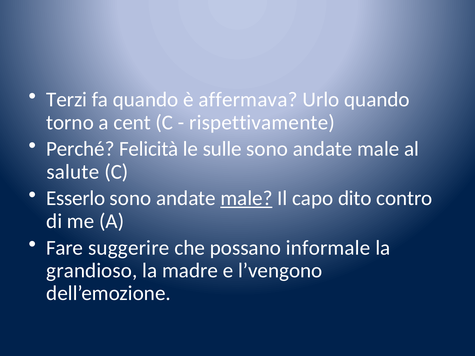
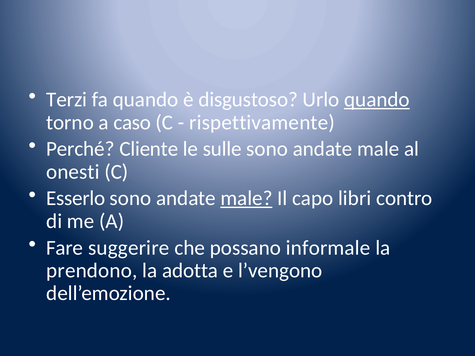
affermava: affermava -> disgustoso (248, 100)
quando underline: none -> present (377, 100)
cent: cent -> caso (132, 122)
Felicità: Felicità -> Cliente (149, 149)
salute: salute -> onesti (73, 172)
dito: dito -> libri (355, 198)
grandioso: grandioso -> prendono (92, 271)
madre: madre -> adotta (190, 271)
